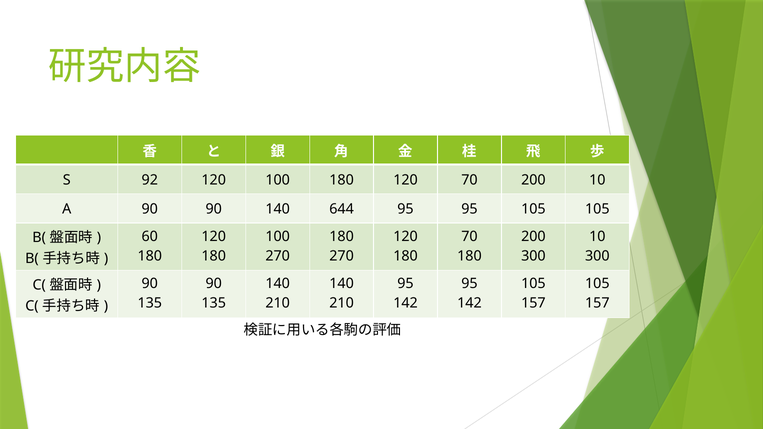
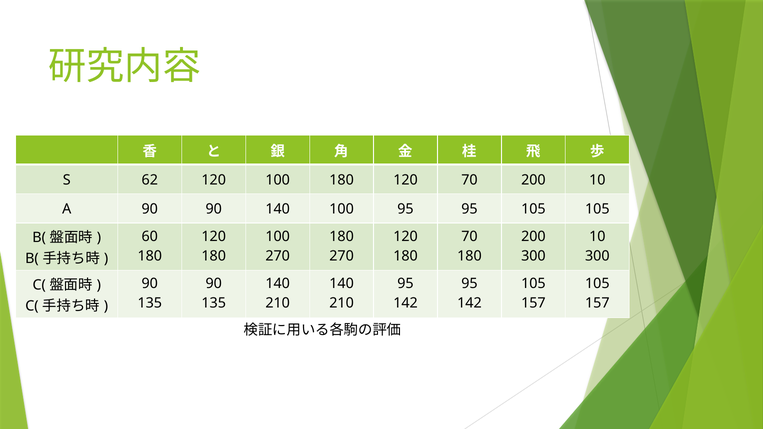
92: 92 -> 62 (150, 180)
140 644: 644 -> 100 (342, 209)
